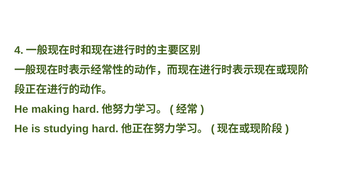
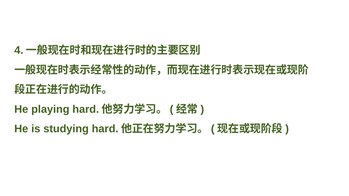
making: making -> playing (50, 109)
